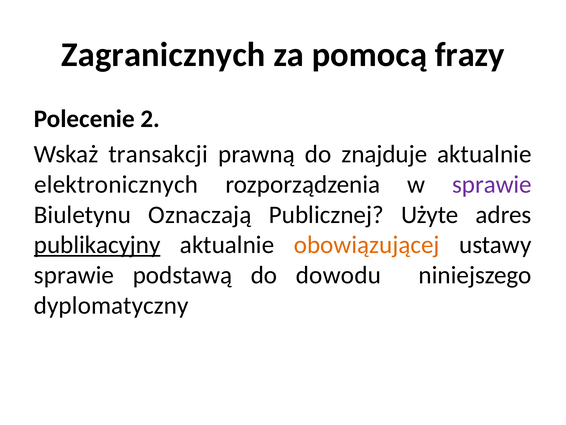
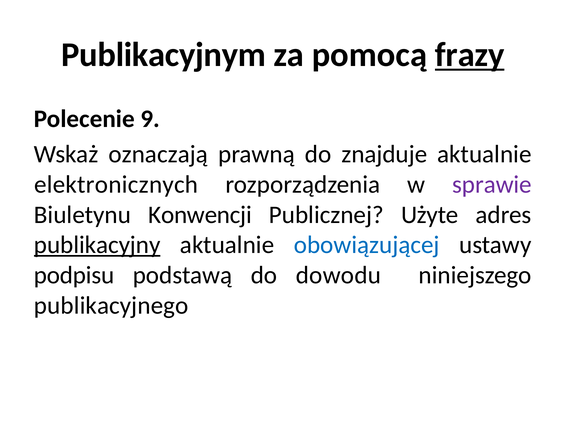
Zagranicznych: Zagranicznych -> Publikacyjnym (164, 55)
frazy underline: none -> present (470, 55)
2: 2 -> 9 (150, 119)
transakcji: transakcji -> oznaczają (158, 154)
Oznaczają: Oznaczają -> Konwencji (200, 214)
obowiązującej colour: orange -> blue (367, 245)
sprawie: sprawie -> podpisu (74, 275)
dyplomatyczny: dyplomatyczny -> publikacyjnego (111, 305)
